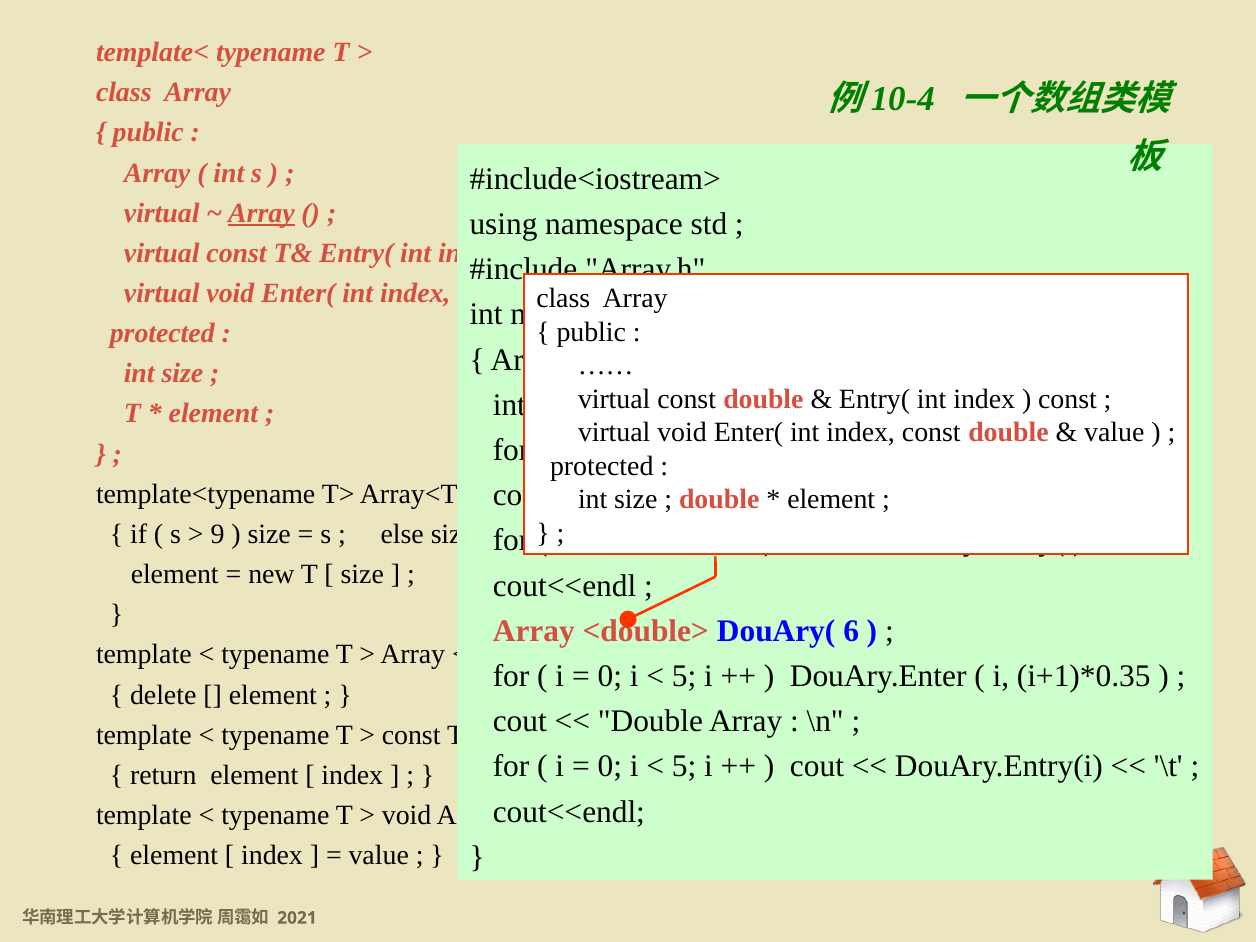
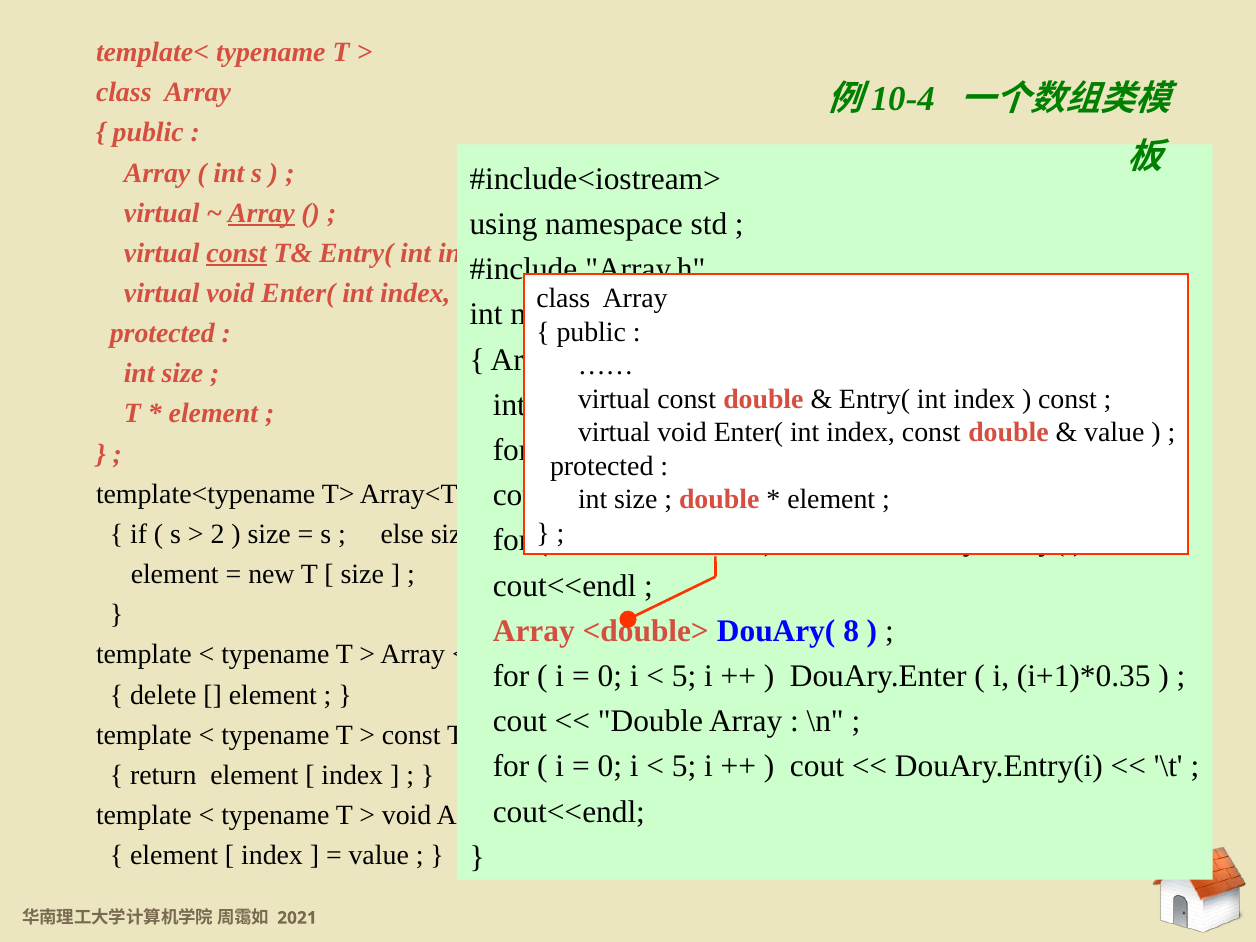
const underline: none -> present (237, 253)
9: 9 -> 2 (217, 534)
6: 6 -> 8 (851, 631)
